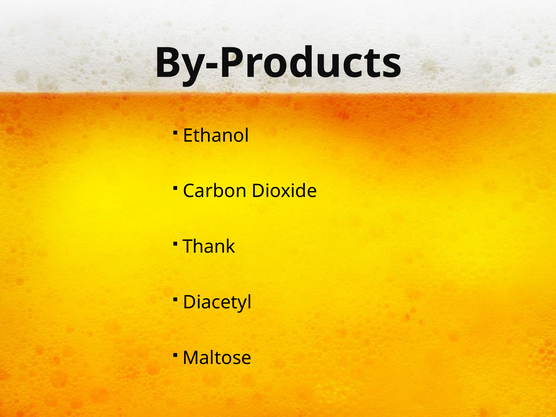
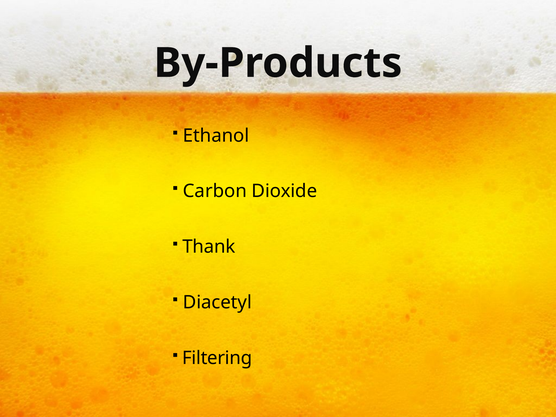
Maltose: Maltose -> Filtering (217, 358)
